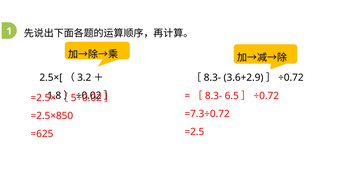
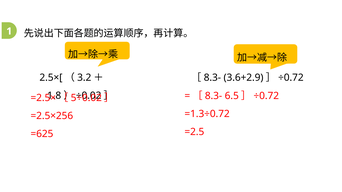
=7.3÷0.72: =7.3÷0.72 -> =1.3÷0.72 (207, 114)
=2.5×850: =2.5×850 -> =2.5×256 (52, 116)
